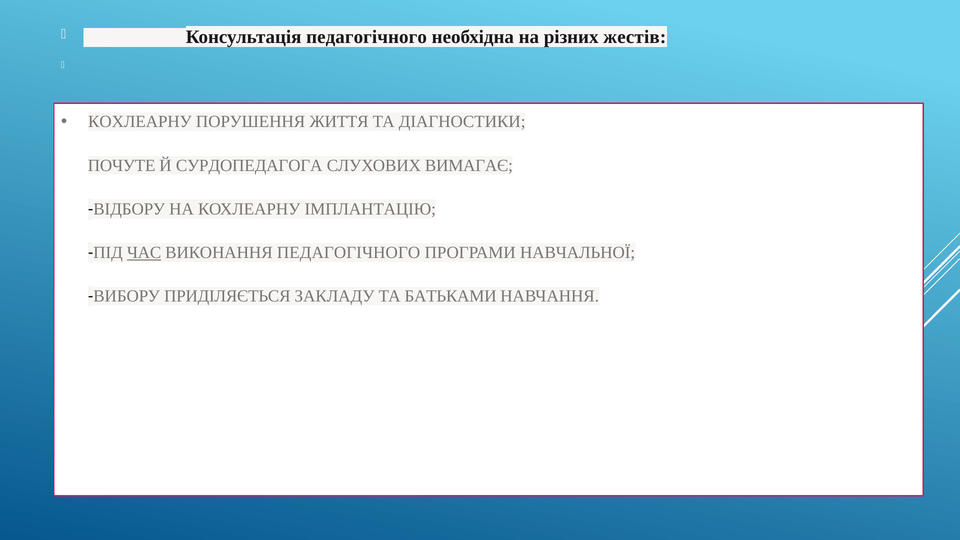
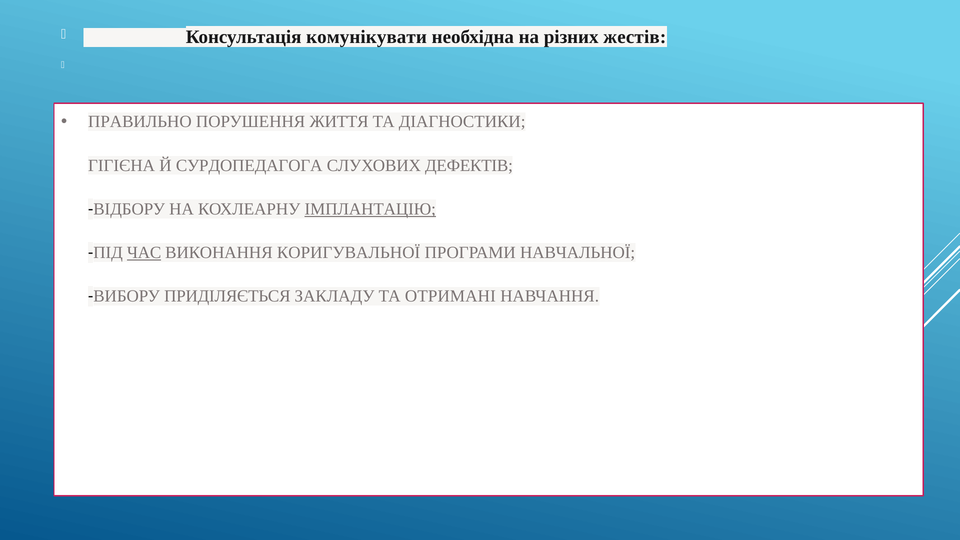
Консультація педагогічного: педагогічного -> комунікувати (366, 37)
КОХЛЕАРНУ: КОХЛЕАРНУ -> ПРАВИЛЬНО (140, 122)
ПОЧУТЕ: ПОЧУТЕ -> ГІГІЄНА (122, 165)
ВИМАГАЄ: ВИМАГАЄ -> ДЕФЕКТІВ (469, 165)
ІМПЛАНТАЦІЮ underline: none -> present (370, 209)
ВИКОНАННЯ ПЕДАГОГІЧНОГО: ПЕДАГОГІЧНОГО -> КОРИГУВАЛЬНОЇ (349, 253)
БАТЬКАМИ: БАТЬКАМИ -> ОТРИМАНІ (450, 296)
